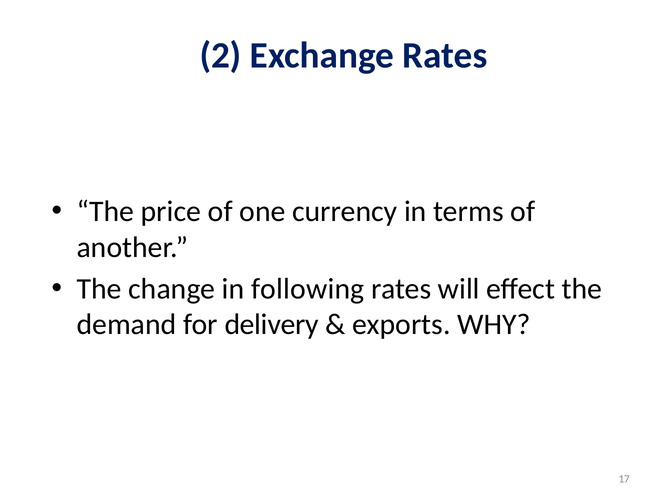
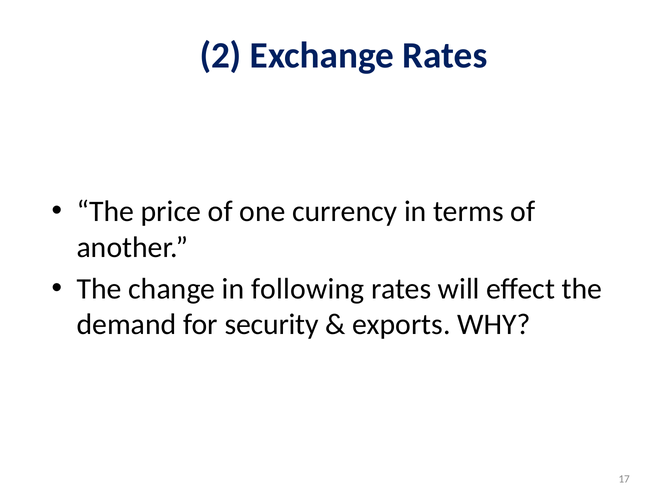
delivery: delivery -> security (272, 325)
